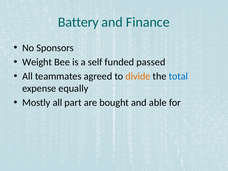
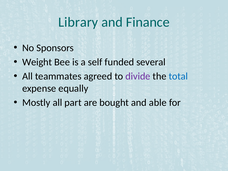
Battery: Battery -> Library (78, 22)
passed: passed -> several (151, 62)
divide colour: orange -> purple (138, 76)
